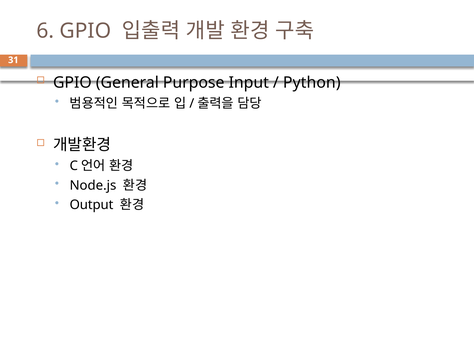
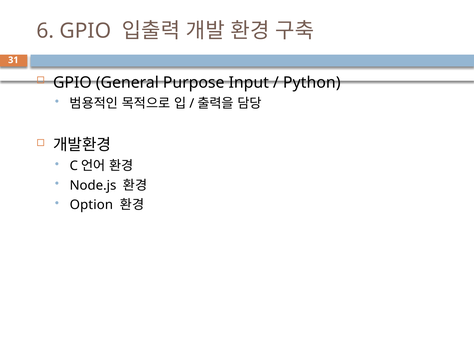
Output: Output -> Option (91, 205)
